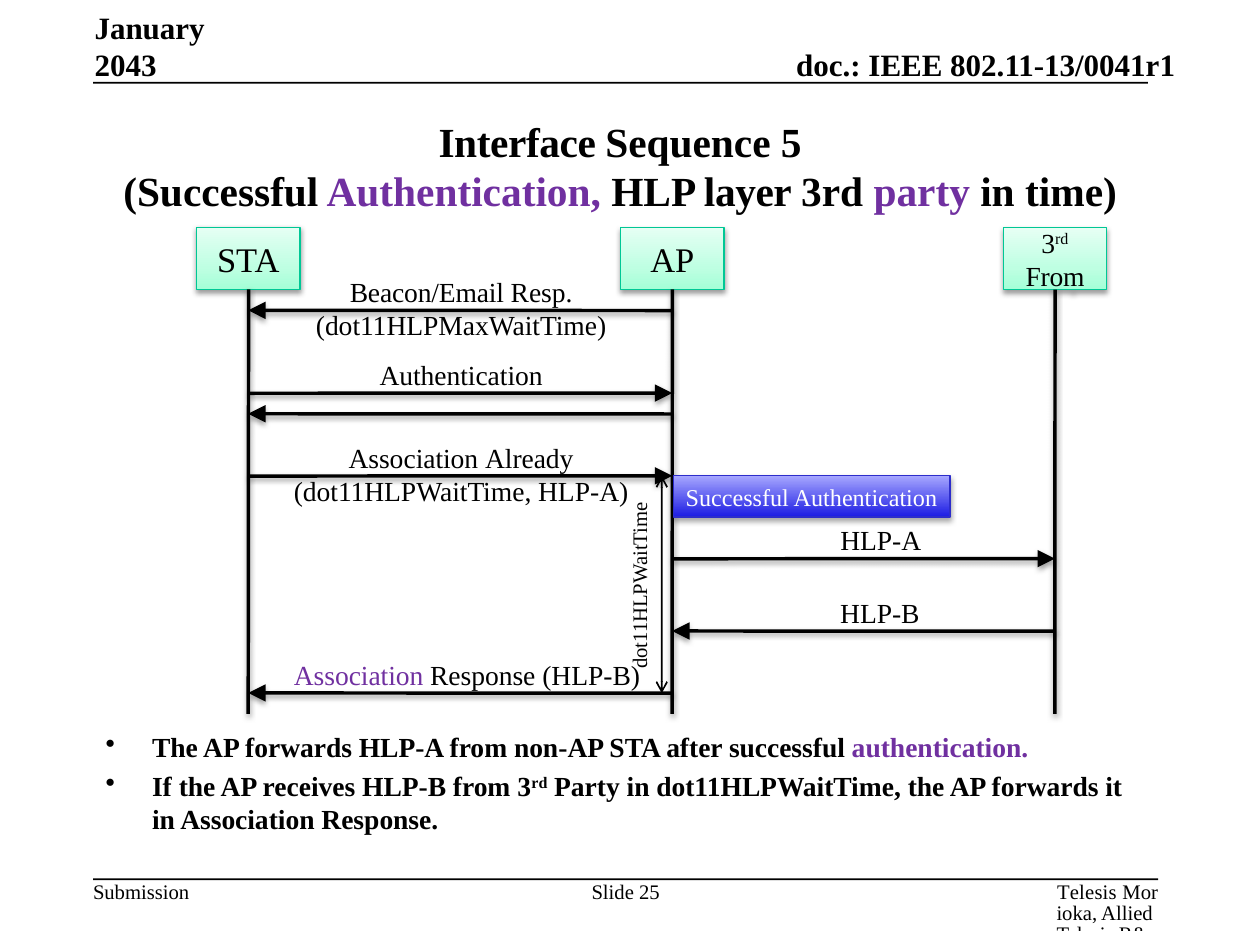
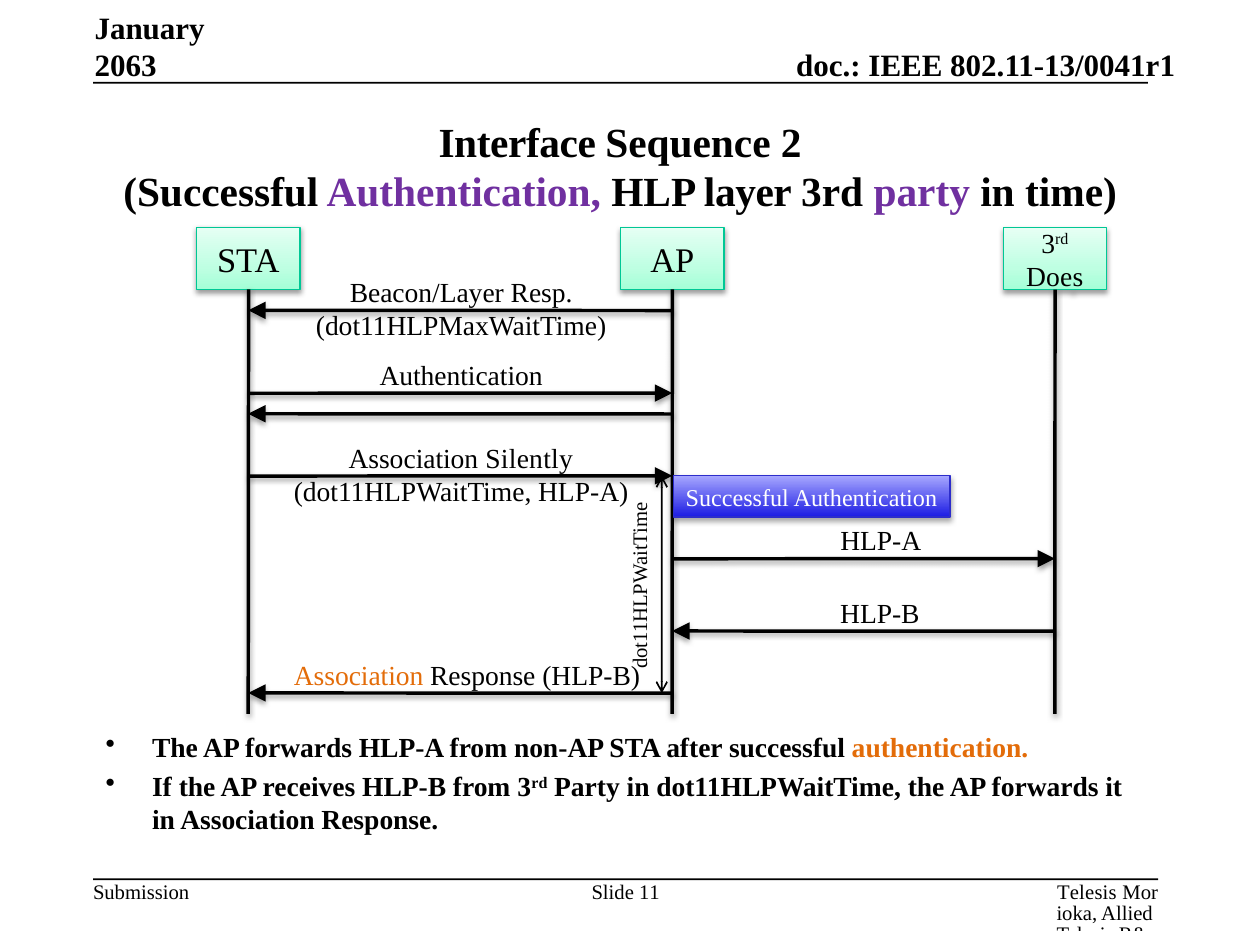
2043: 2043 -> 2063 (126, 66)
5: 5 -> 2 (791, 144)
From: From -> Does (1055, 277)
Beacon/Email: Beacon/Email -> Beacon/Layer (427, 293)
Already: Already -> Silently (529, 459)
Association colour: purple -> orange (359, 676)
authentication colour: purple -> orange (940, 749)
25: 25 -> 11 (649, 893)
